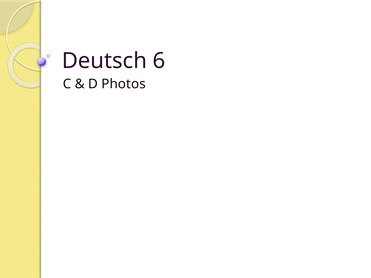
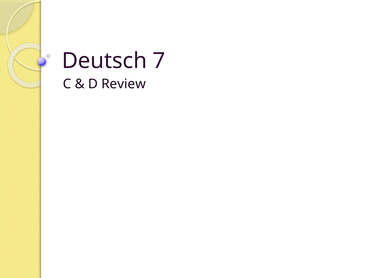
6: 6 -> 7 (159, 61)
Photos: Photos -> Review (124, 84)
